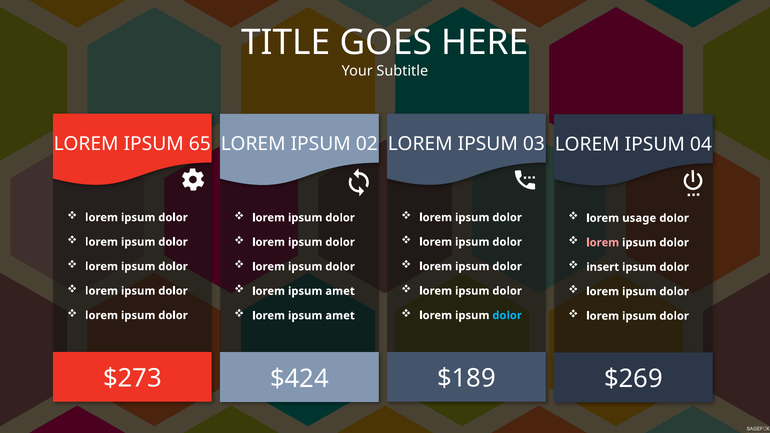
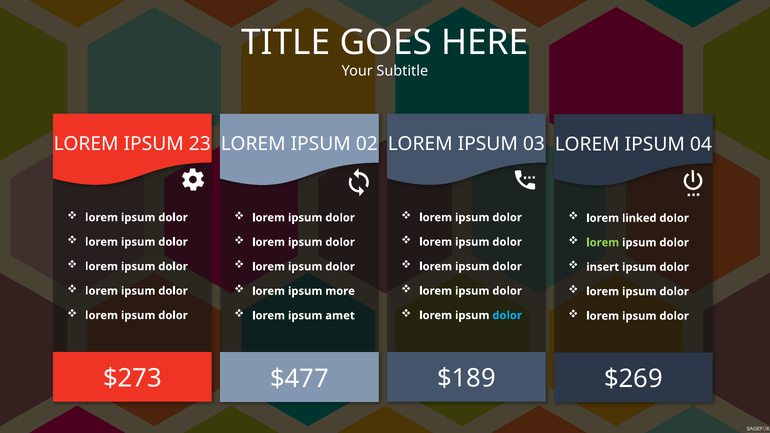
65: 65 -> 23 (200, 144)
usage: usage -> linked (639, 218)
lorem colour: pink -> light green (603, 243)
amet: amet -> more (340, 291)
$424: $424 -> $477 (299, 379)
